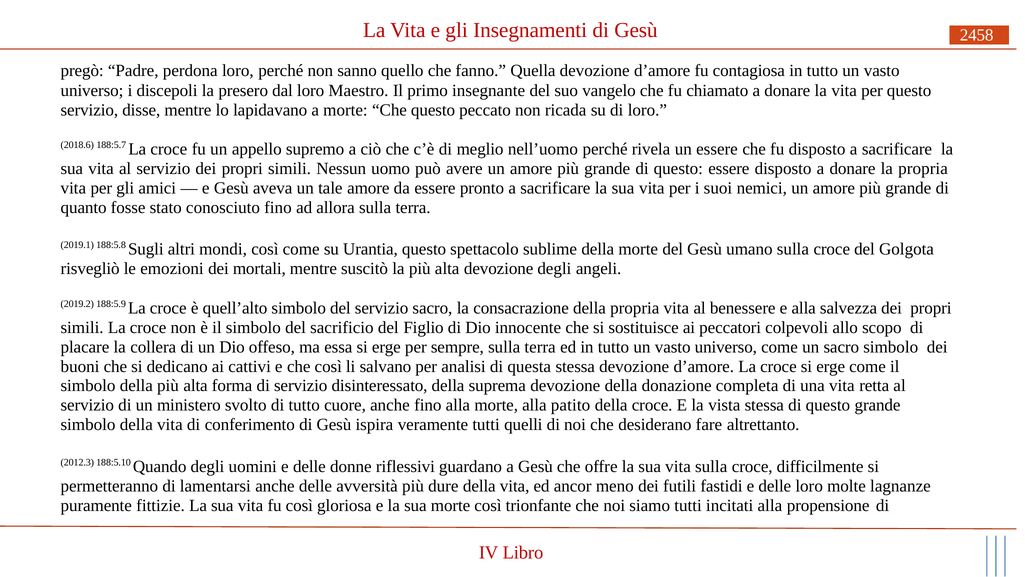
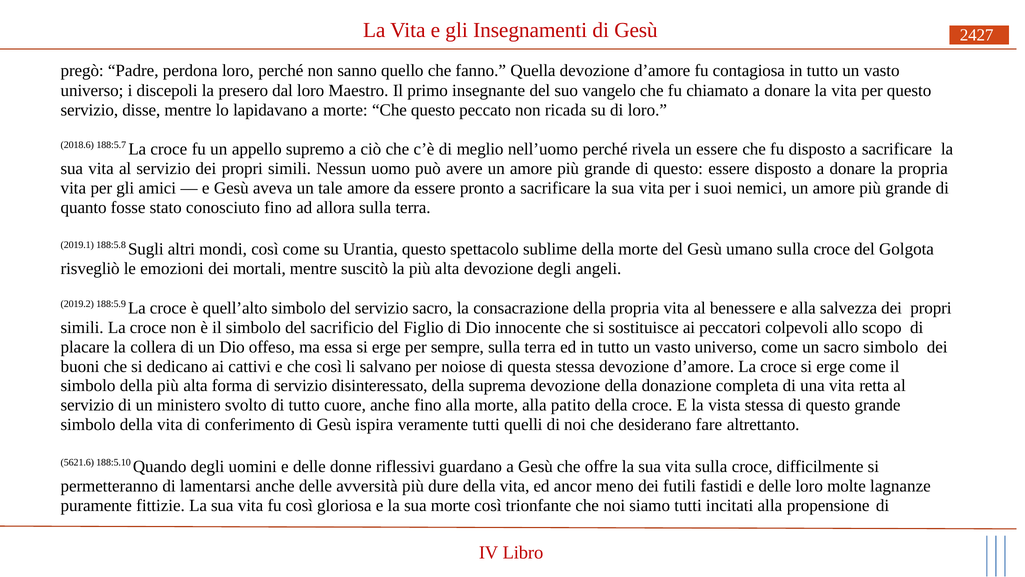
2458: 2458 -> 2427 (977, 35)
analisi: analisi -> noiose (464, 367)
2012.3: 2012.3 -> 5621.6 (77, 463)
